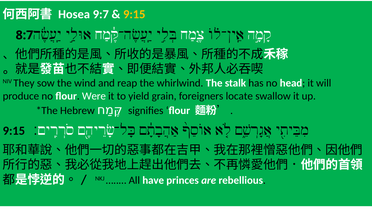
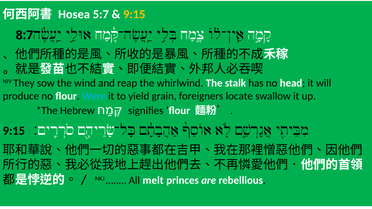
9:7: 9:7 -> 5:7 (101, 14)
Were colour: white -> light blue (94, 96)
have: have -> melt (153, 180)
